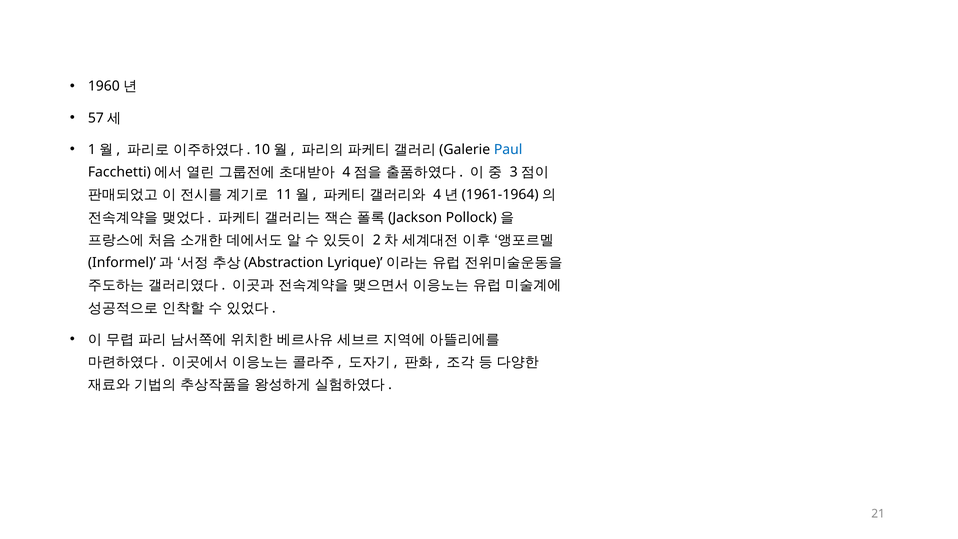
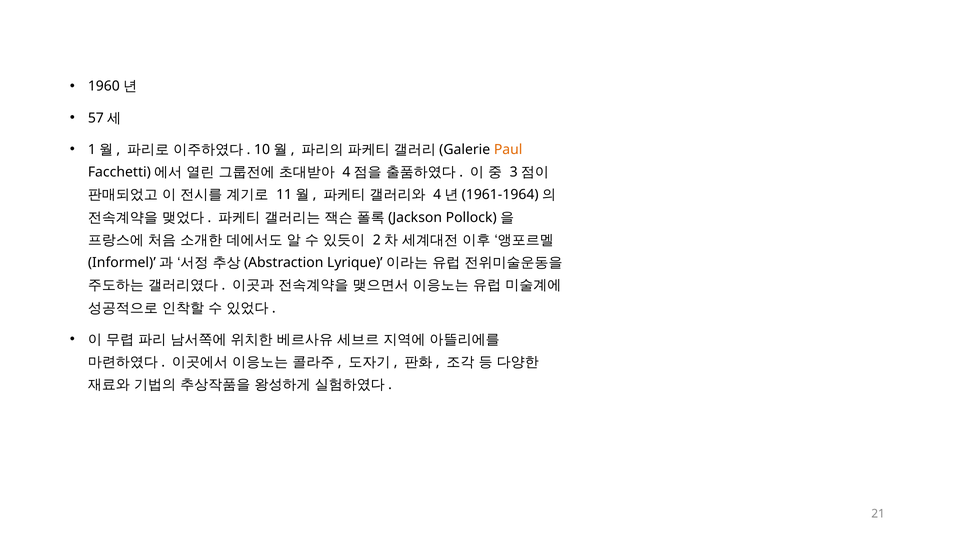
Paul colour: blue -> orange (508, 149)
